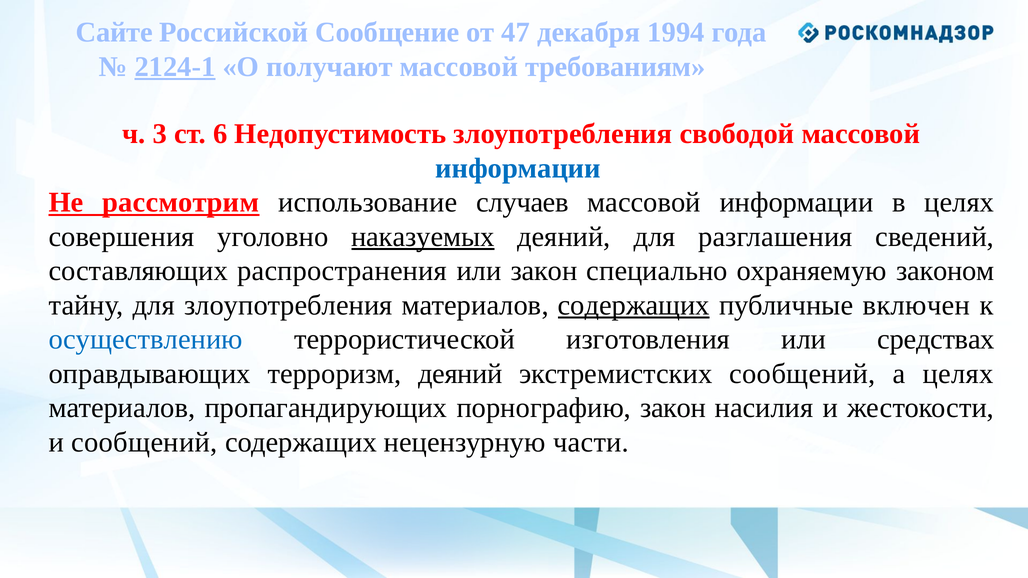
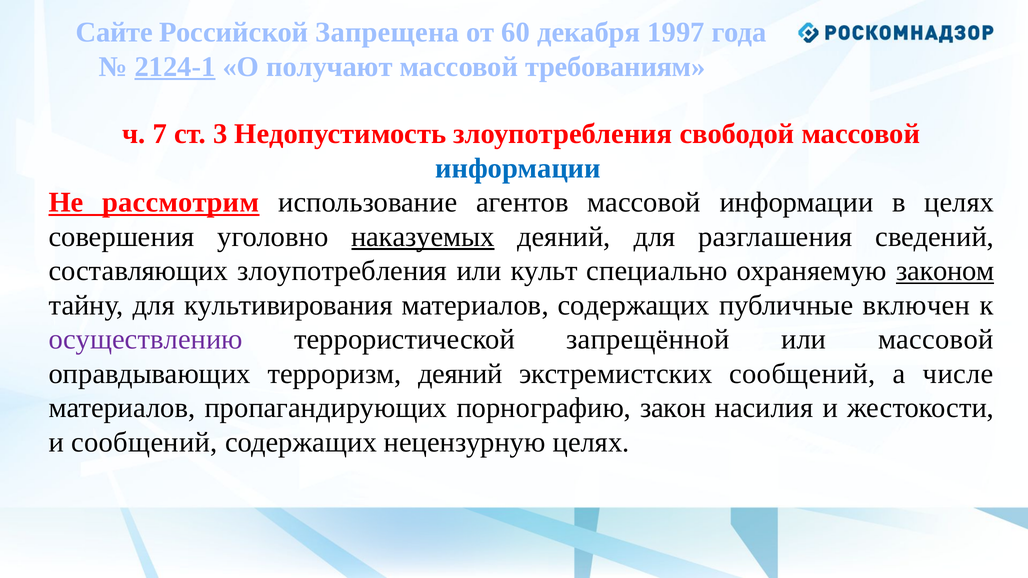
Сообщение: Сообщение -> Запрещена (387, 32)
47: 47 -> 60 (516, 32)
1994: 1994 -> 1997 (676, 32)
3: 3 -> 7 (160, 134)
6: 6 -> 3 (220, 134)
случаев: случаев -> агентов (522, 202)
составляющих распространения: распространения -> злоупотребления (342, 271)
или закон: закон -> культ (544, 271)
законом underline: none -> present (945, 271)
для злоупотребления: злоупотребления -> культивирования (288, 305)
содержащих underline: present -> none (634, 305)
осуществлению colour: blue -> purple (146, 340)
изготовления: изготовления -> запрещённой (648, 340)
или средствах: средствах -> массовой (936, 340)
а целях: целях -> числе (958, 374)
нецензурную части: части -> целях (591, 442)
